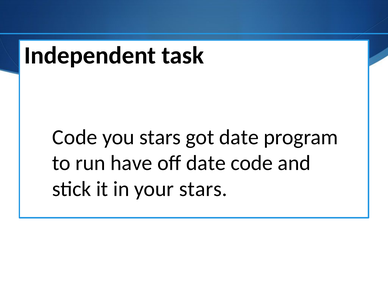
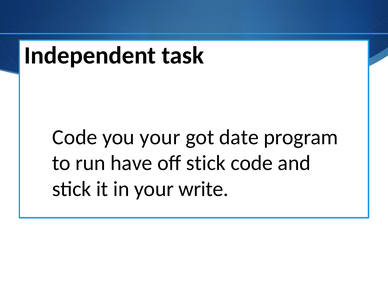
you stars: stars -> your (160, 137)
off date: date -> stick (206, 163)
your stars: stars -> write (203, 189)
